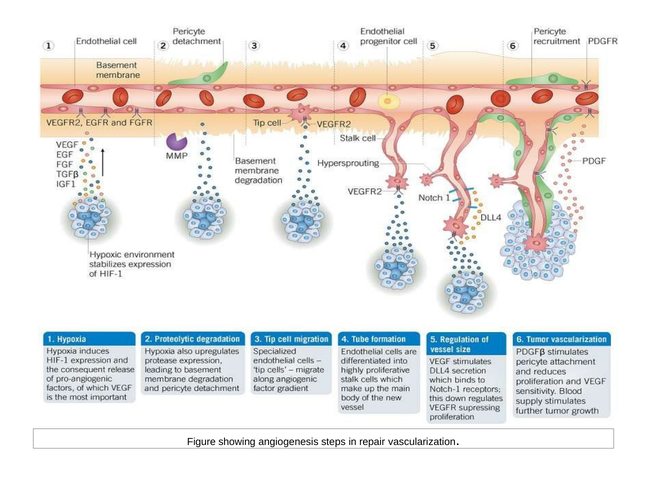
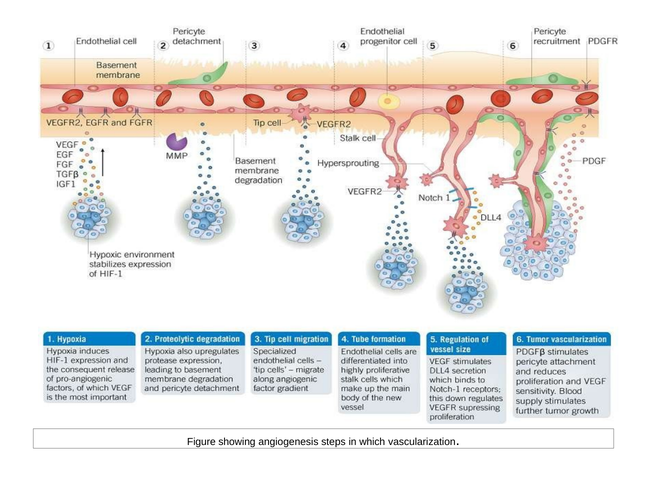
repair: repair -> which (372, 441)
